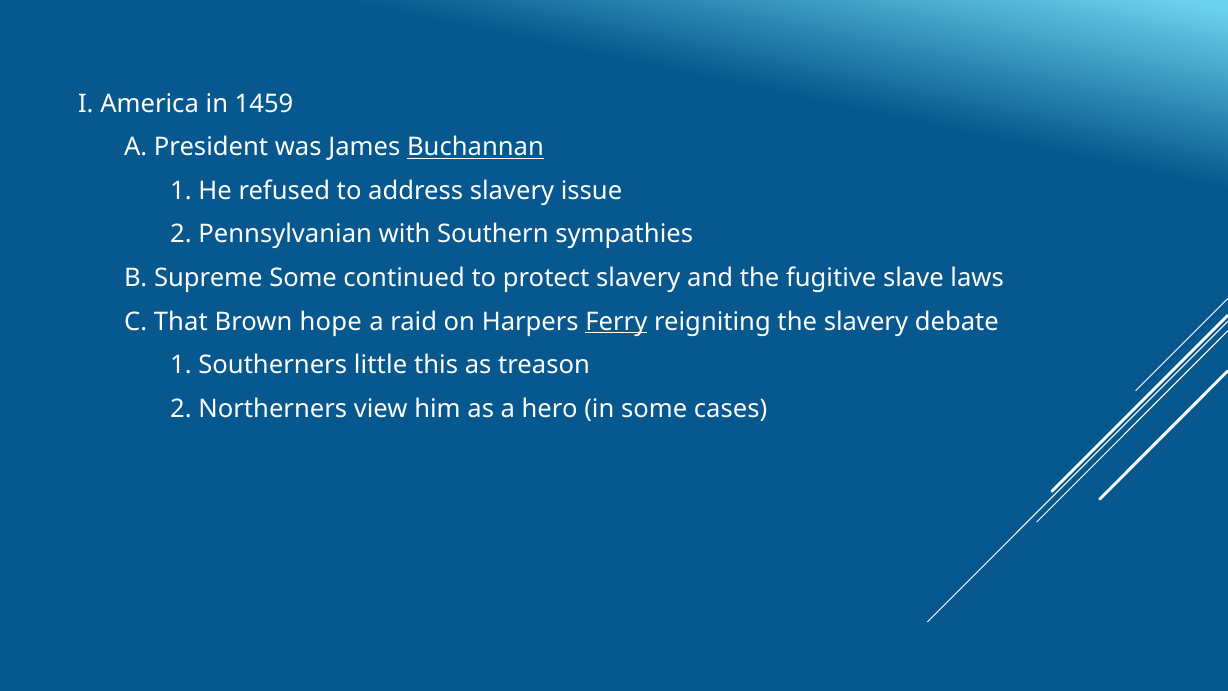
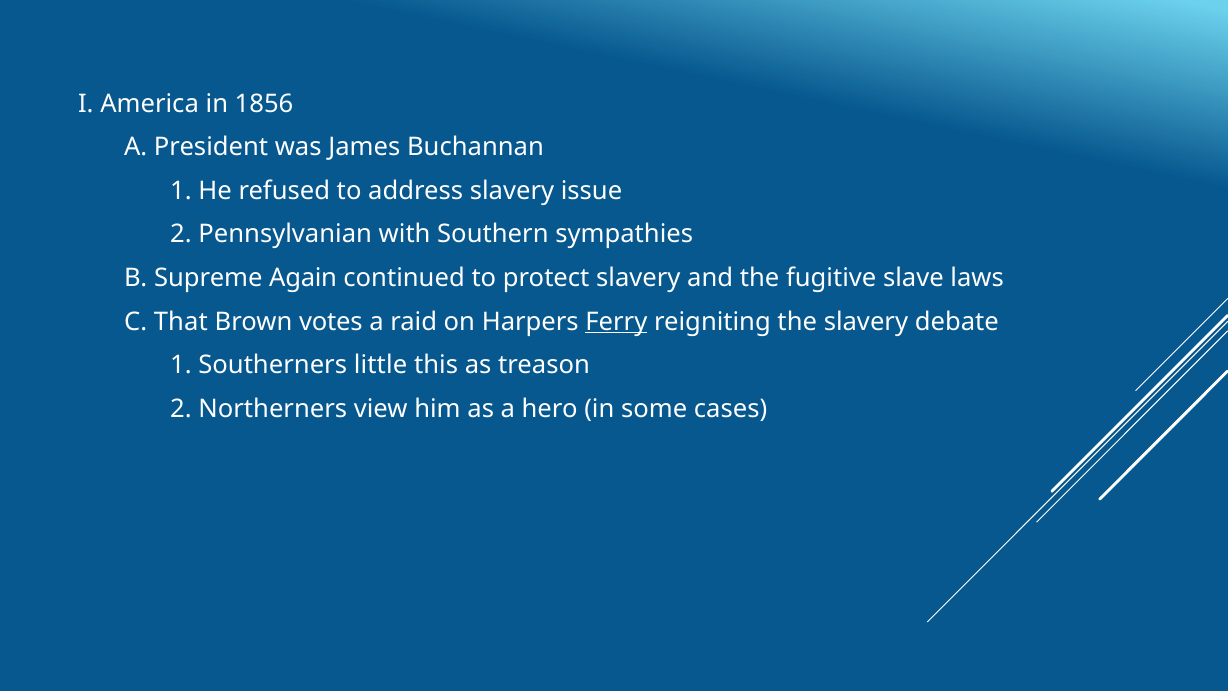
1459: 1459 -> 1856 (264, 104)
Buchannan underline: present -> none (475, 147)
Supreme Some: Some -> Again (303, 278)
hope: hope -> votes (331, 321)
